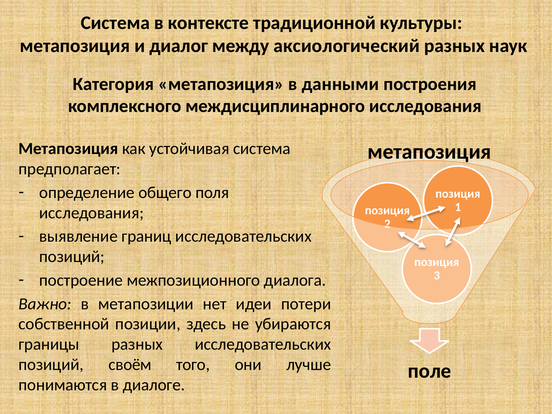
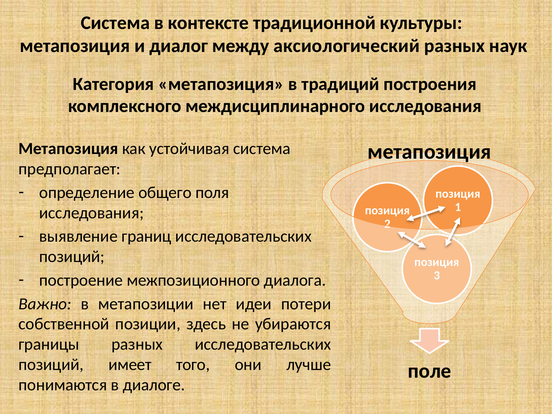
данными: данными -> традиций (340, 84)
своём: своём -> имеет (130, 365)
